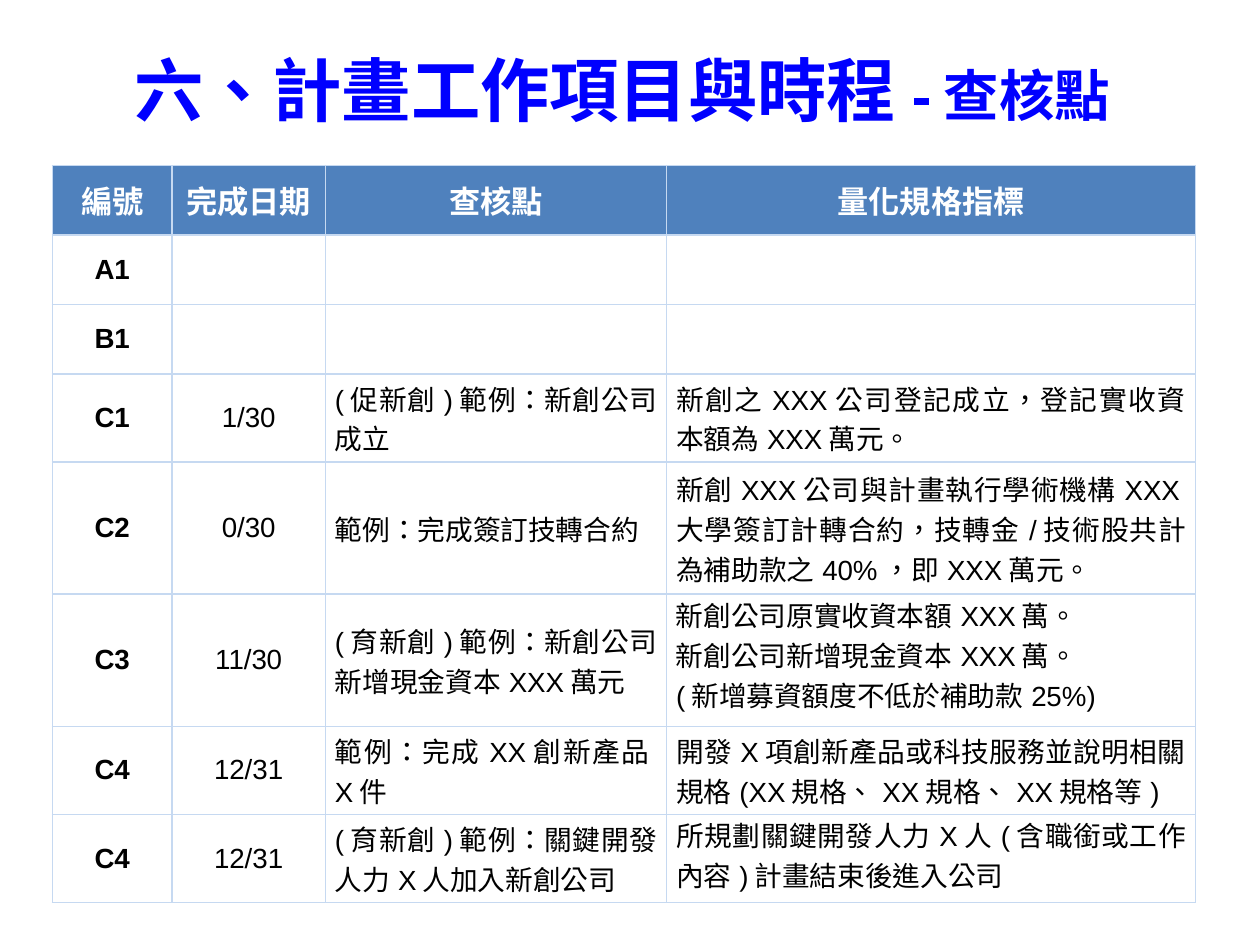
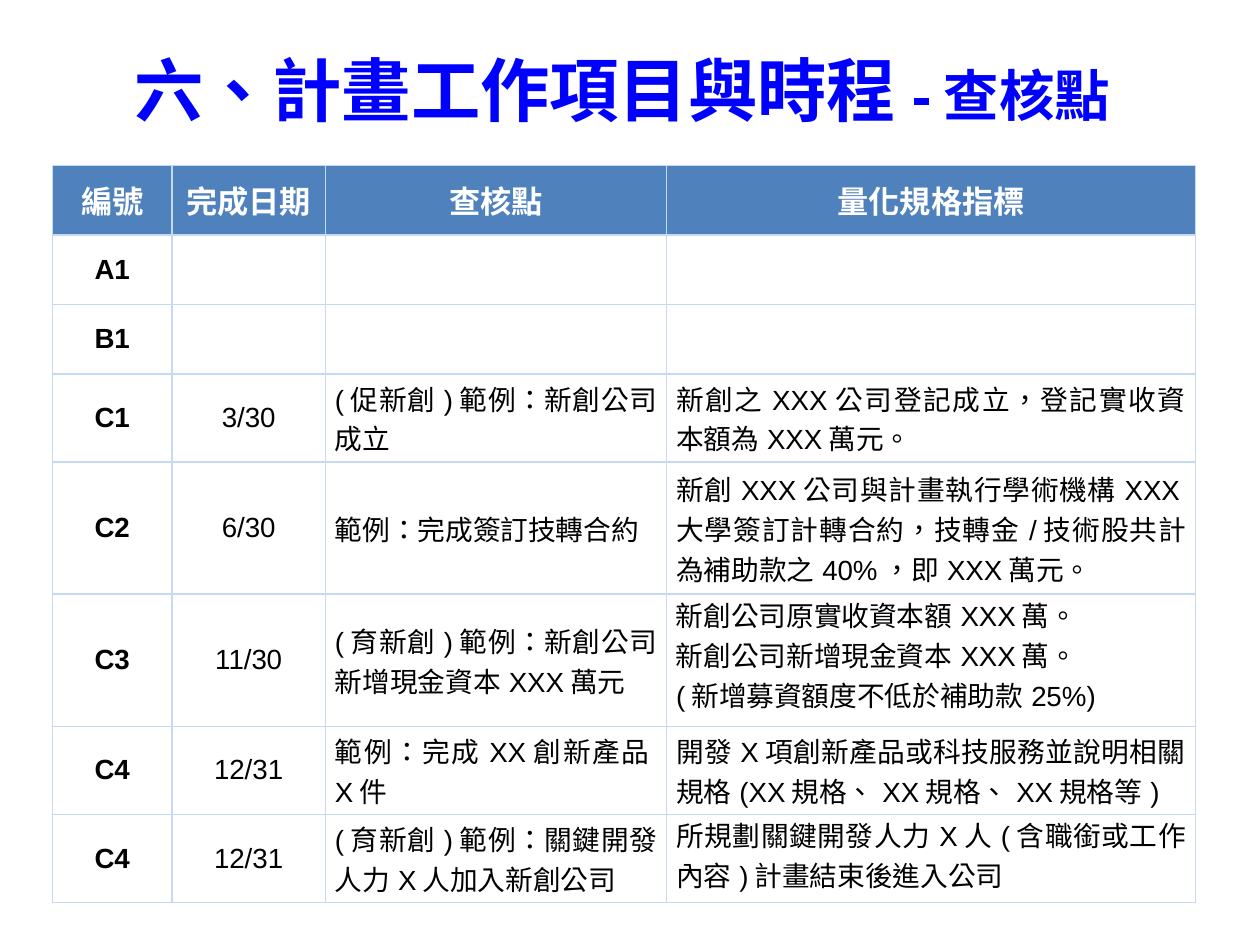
1/30: 1/30 -> 3/30 (249, 418)
0/30: 0/30 -> 6/30 (249, 528)
